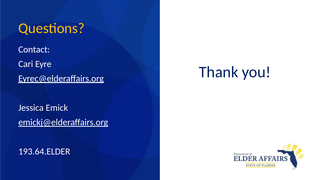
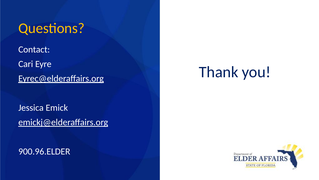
193.64.ELDER: 193.64.ELDER -> 900.96.ELDER (44, 151)
